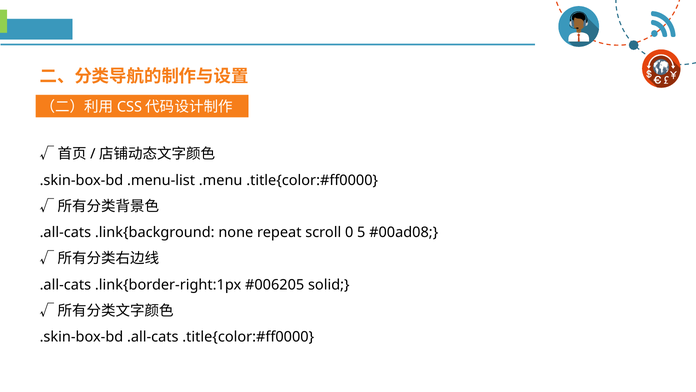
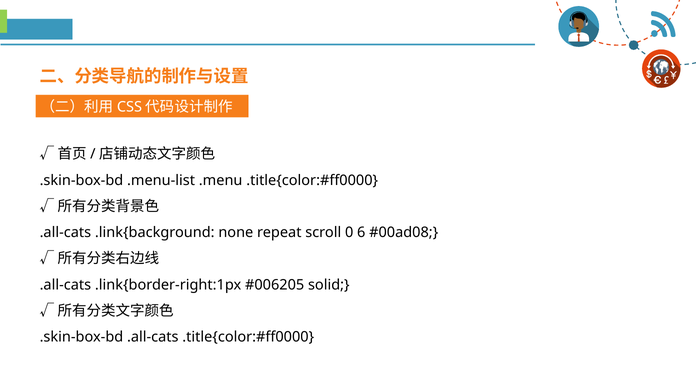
5: 5 -> 6 (361, 232)
